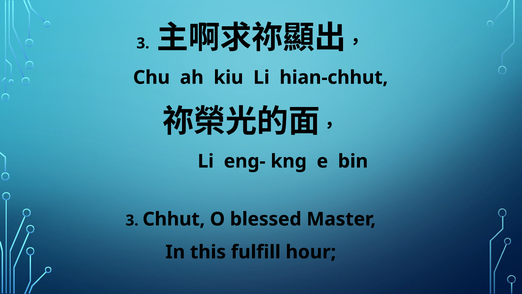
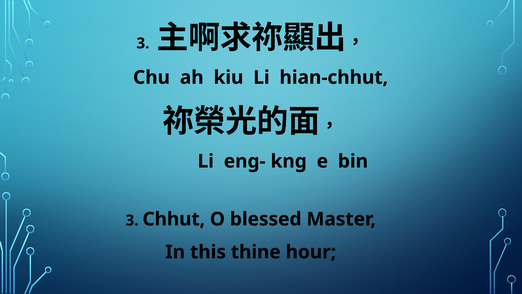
fulfill: fulfill -> thine (256, 252)
